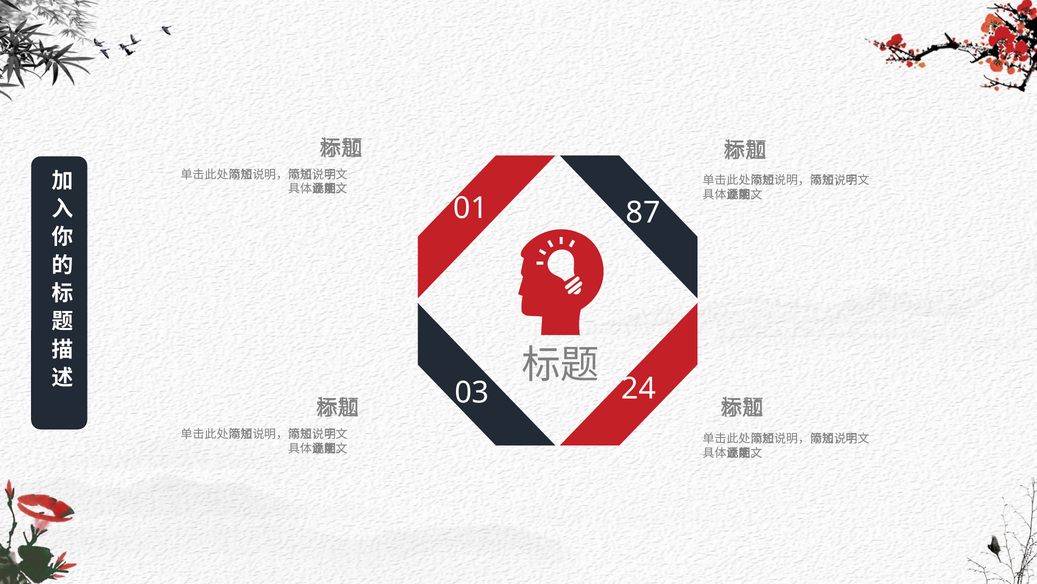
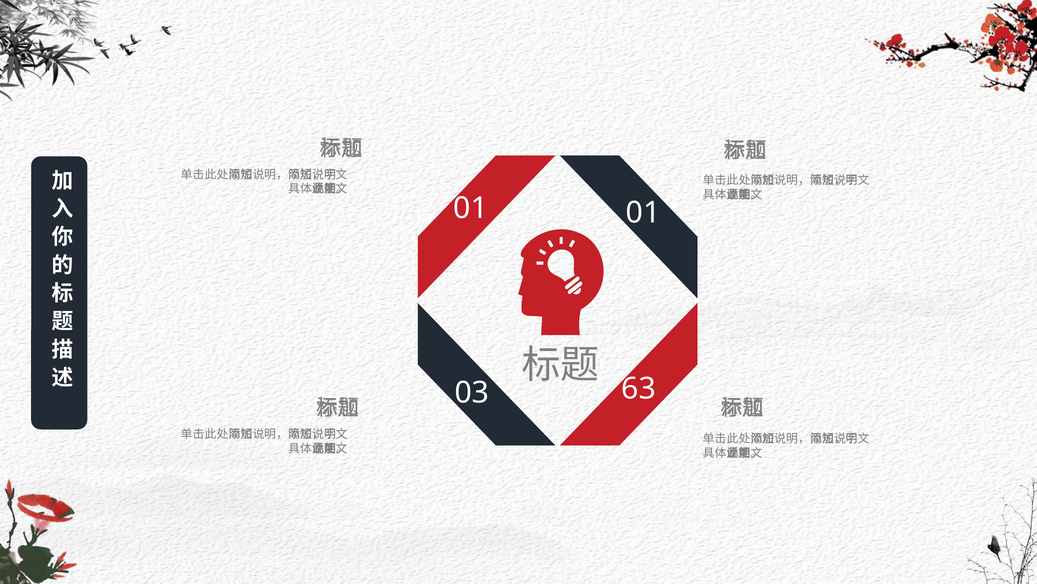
01 87: 87 -> 01 (643, 212)
24: 24 -> 63 (639, 389)
